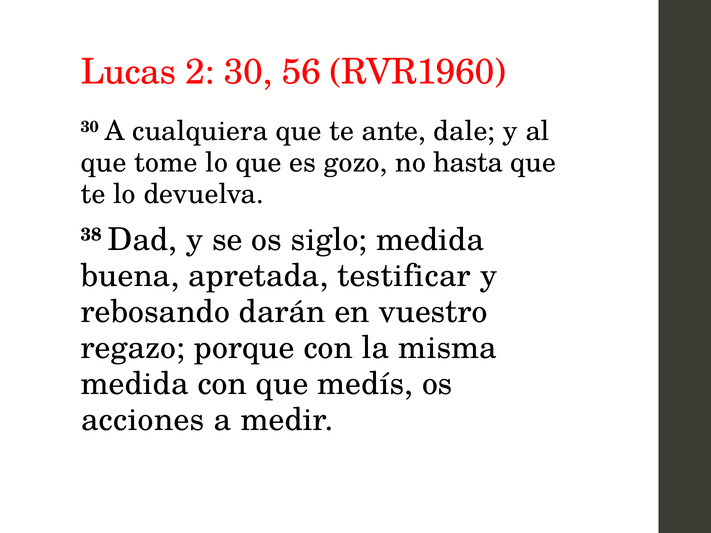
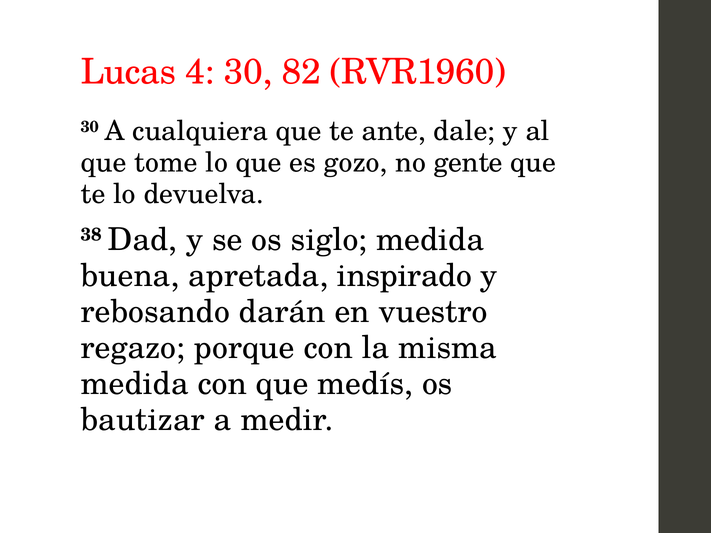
2: 2 -> 4 (200, 72)
56: 56 -> 82 (301, 72)
hasta: hasta -> gente (468, 163)
testificar: testificar -> inspirado (404, 276)
acciones: acciones -> bautizar (143, 420)
